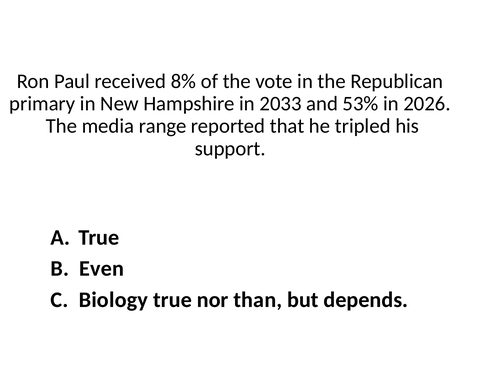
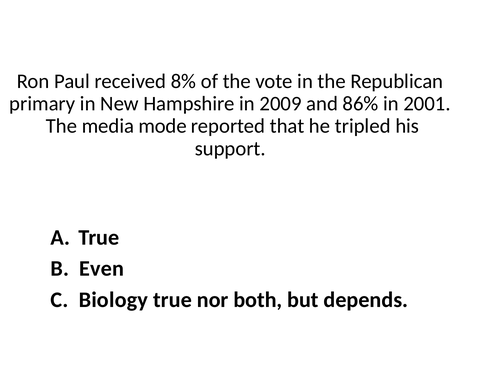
2033: 2033 -> 2009 (281, 104)
53%: 53% -> 86% (360, 104)
2026: 2026 -> 2001 (427, 104)
range: range -> mode (163, 126)
than: than -> both (258, 299)
